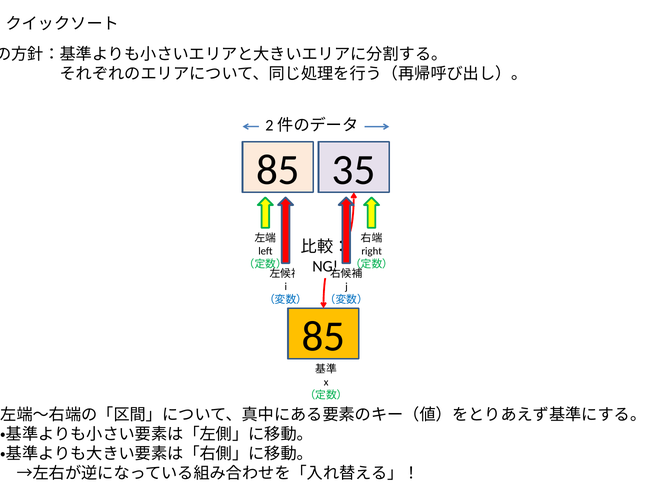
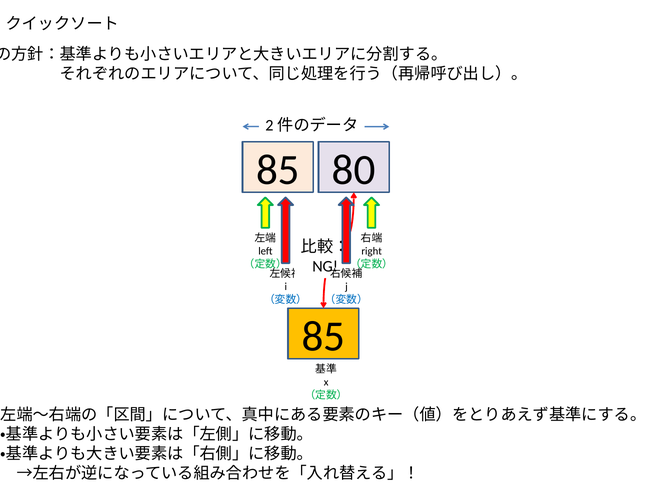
35: 35 -> 80 (354, 170)
